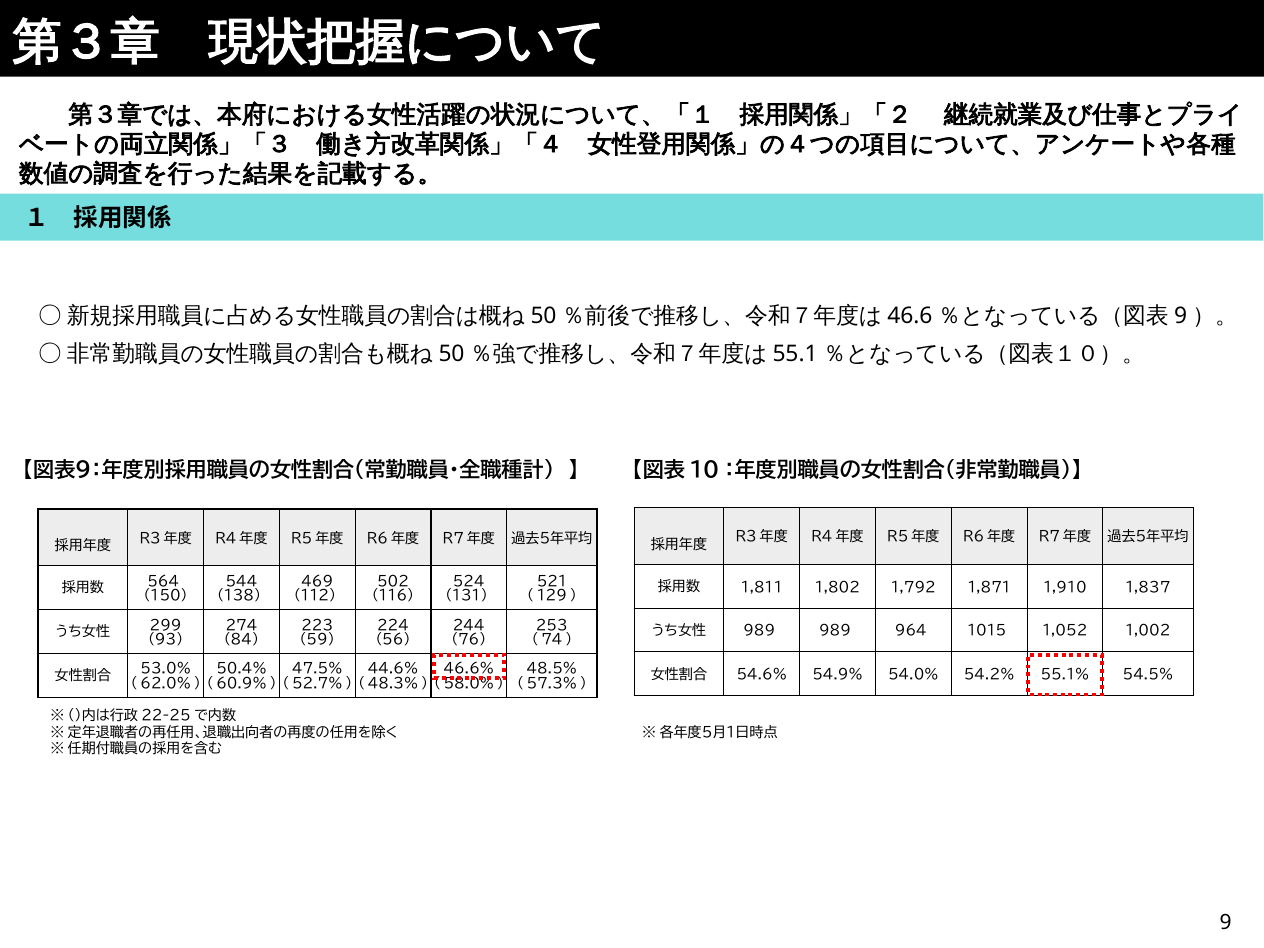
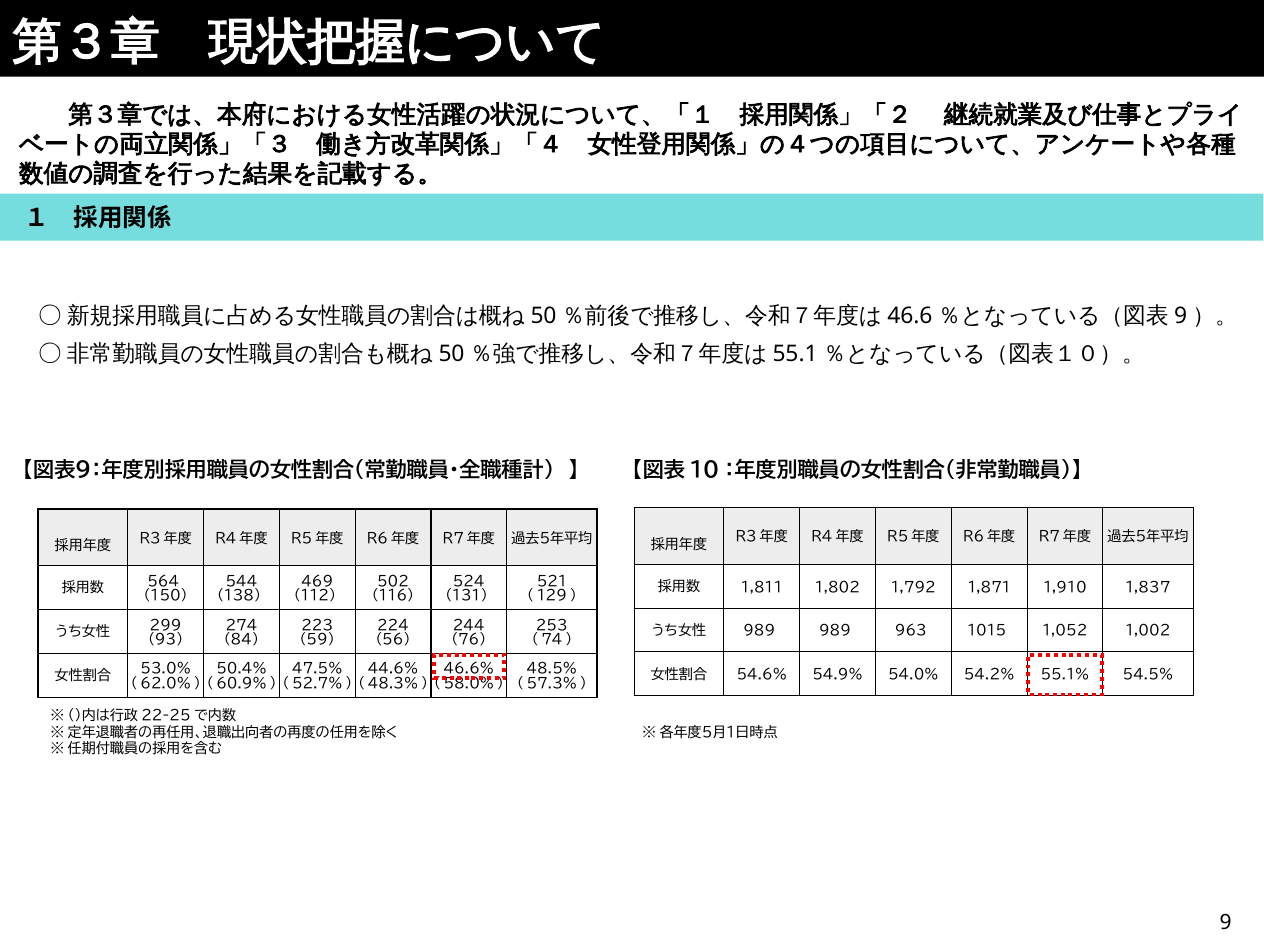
964: 964 -> 963 (911, 631)
